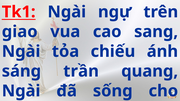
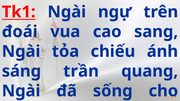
giao: giao -> đoái (20, 32)
